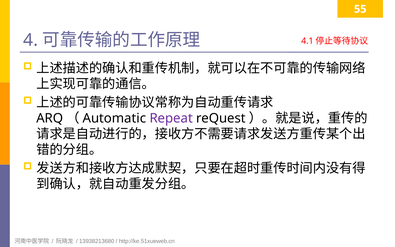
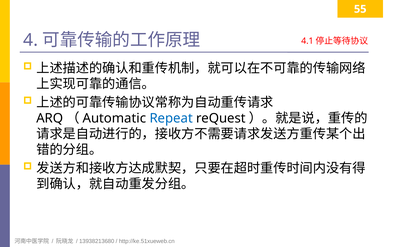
Repeat colour: purple -> blue (171, 118)
